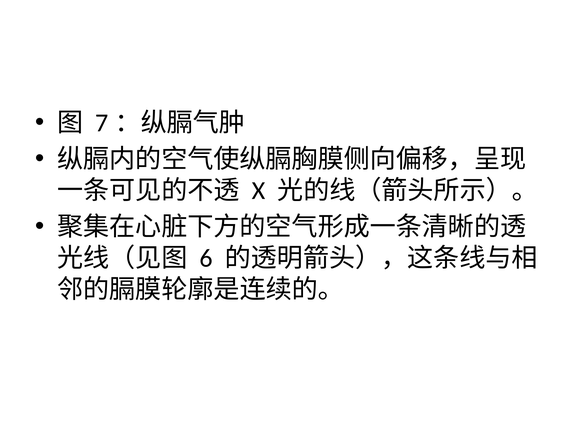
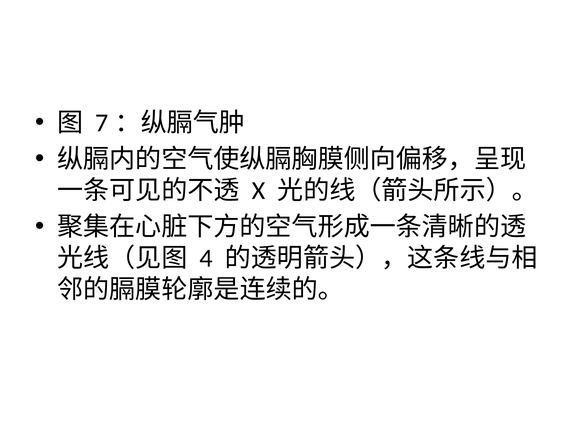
6: 6 -> 4 (206, 259)
